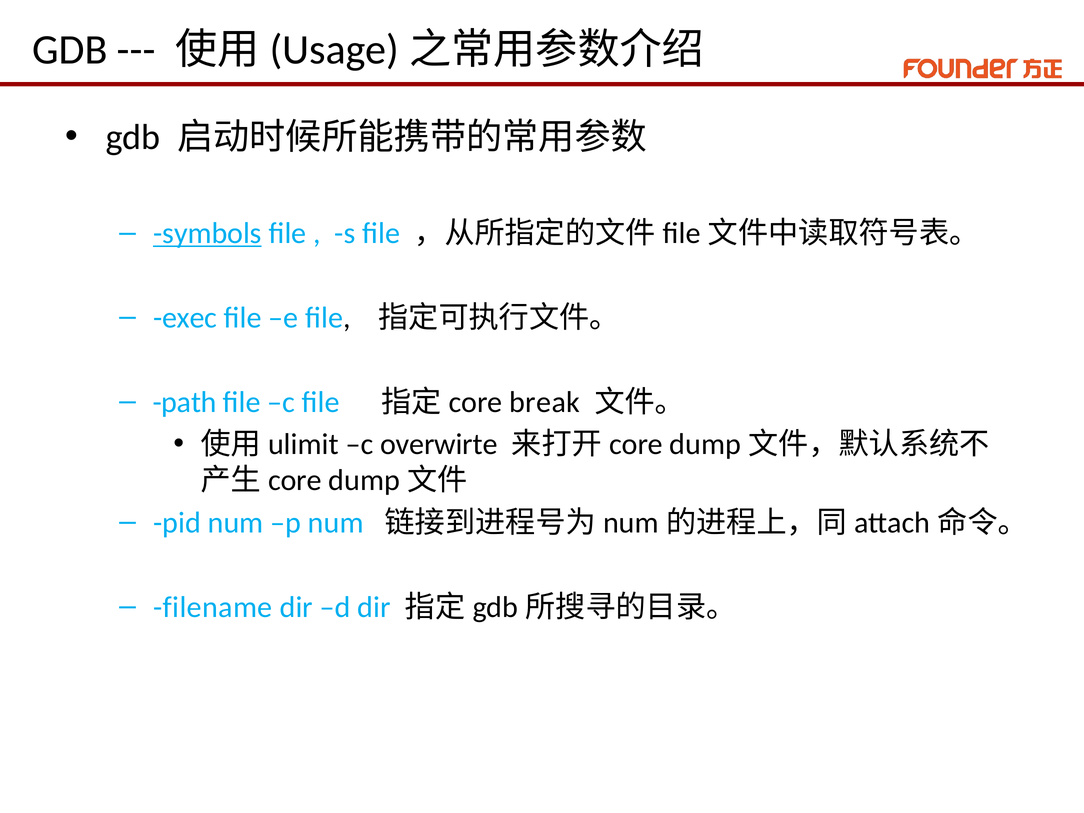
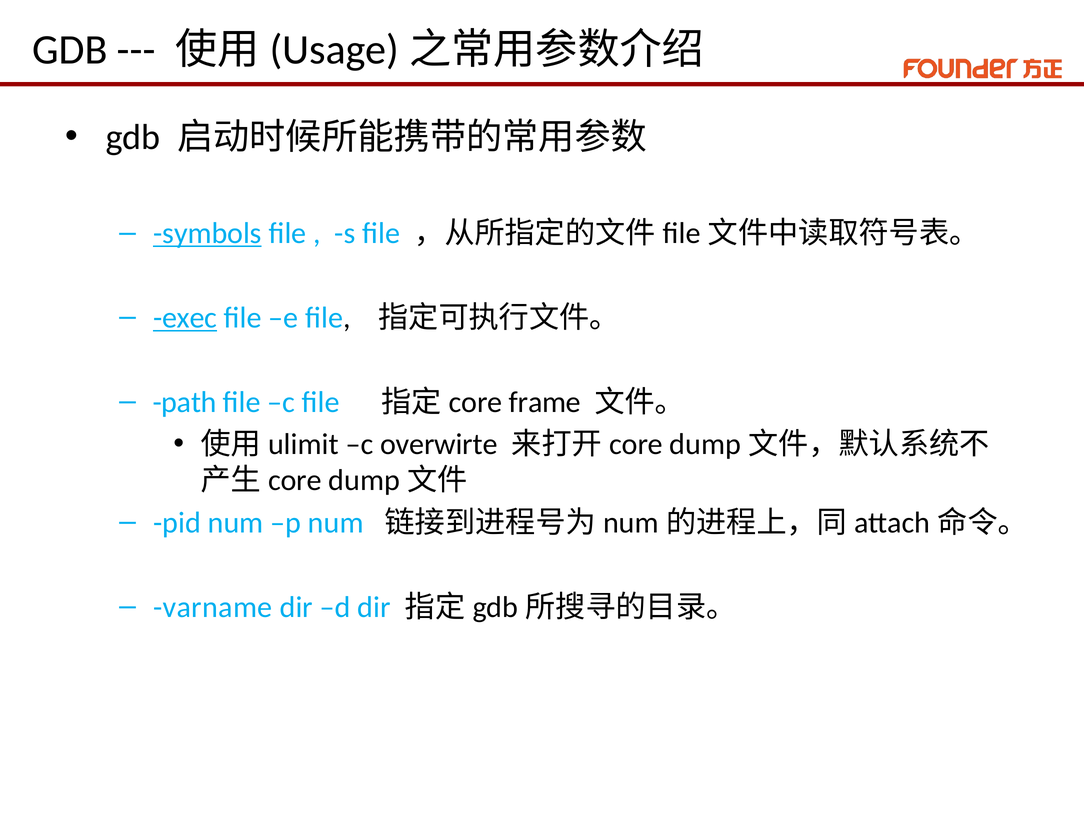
exec underline: none -> present (185, 318)
break: break -> frame (545, 402)
filename: filename -> varname (213, 607)
